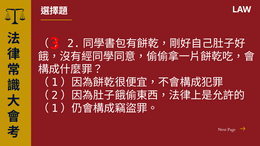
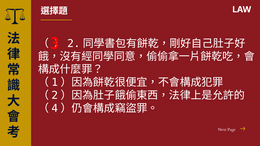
1: 1 -> 4 (55, 109)
